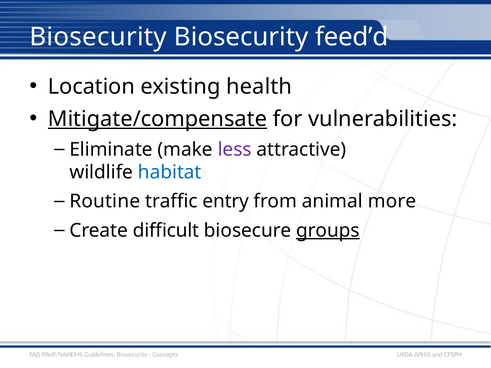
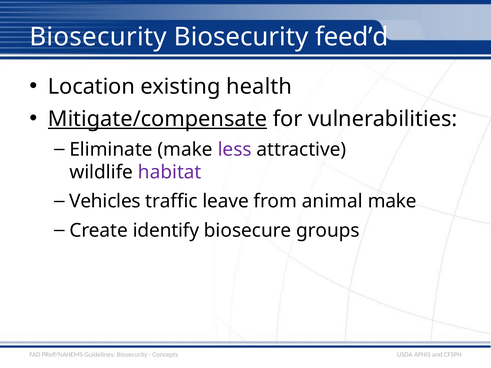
habitat colour: blue -> purple (170, 172)
Routine: Routine -> Vehicles (105, 201)
entry: entry -> leave (226, 201)
animal more: more -> make (392, 201)
difficult: difficult -> identify (166, 231)
groups underline: present -> none (328, 231)
